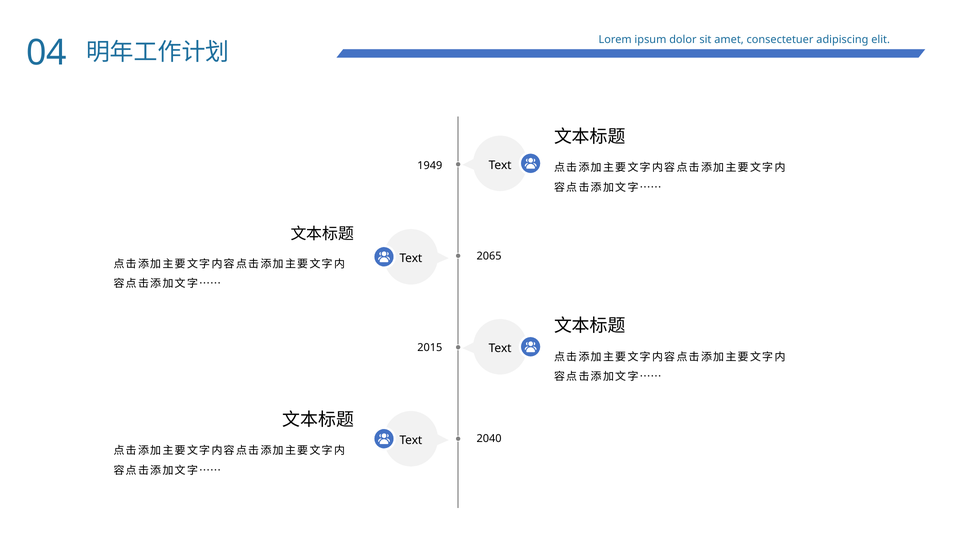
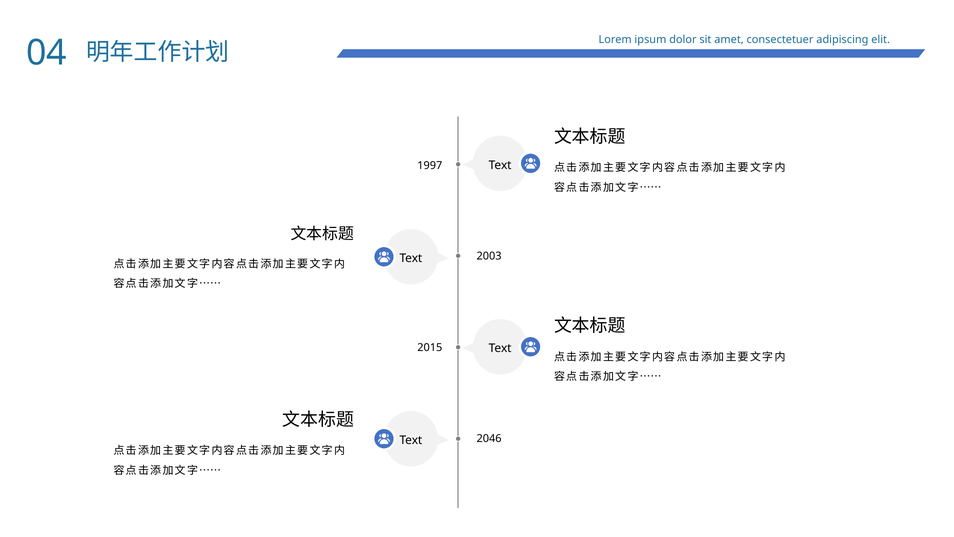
1949: 1949 -> 1997 (430, 166)
2065: 2065 -> 2003 (489, 256)
2040: 2040 -> 2046 (489, 439)
